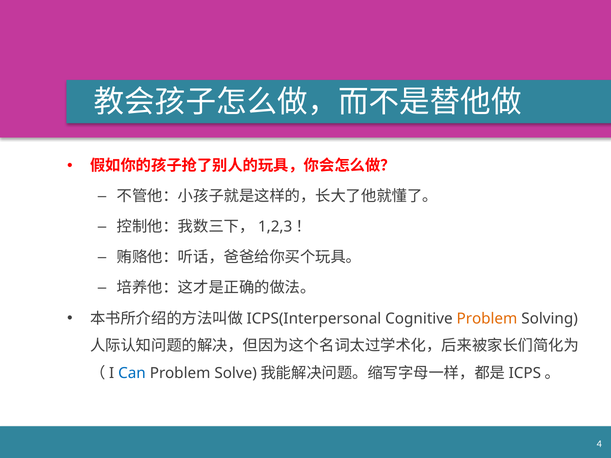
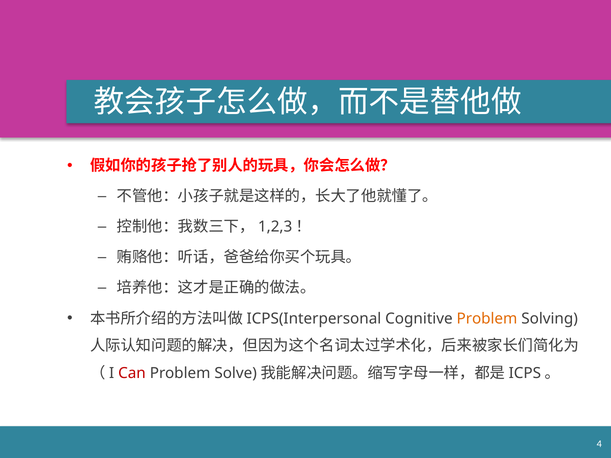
Can colour: blue -> red (132, 374)
